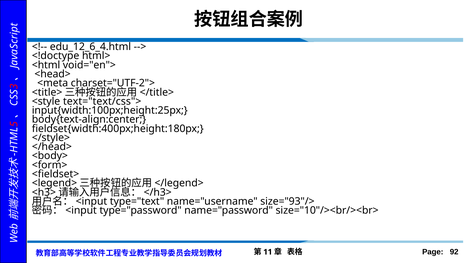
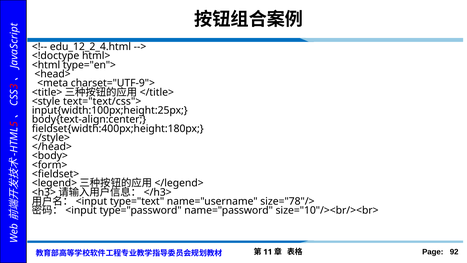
edu_12_6_4.html: edu_12_6_4.html -> edu_12_2_4.html (90, 47)
void="en">: void="en"> -> type="en"> (89, 65)
charset="UTF-2">: charset="UTF-2"> -> charset="UTF-9"> (113, 83)
size="93"/>: size="93"/> -> size="78"/> (287, 201)
